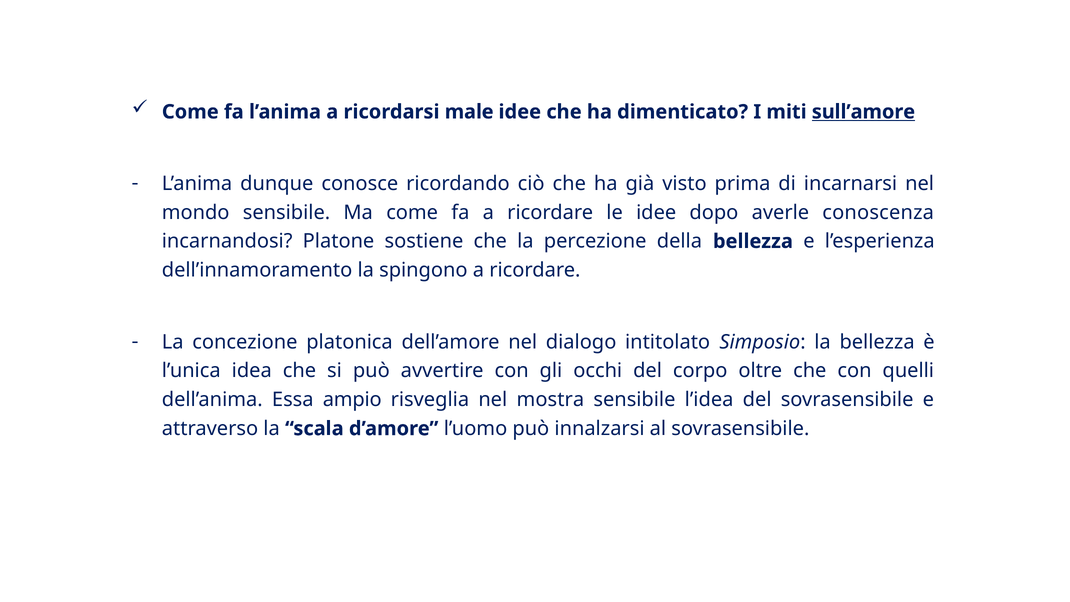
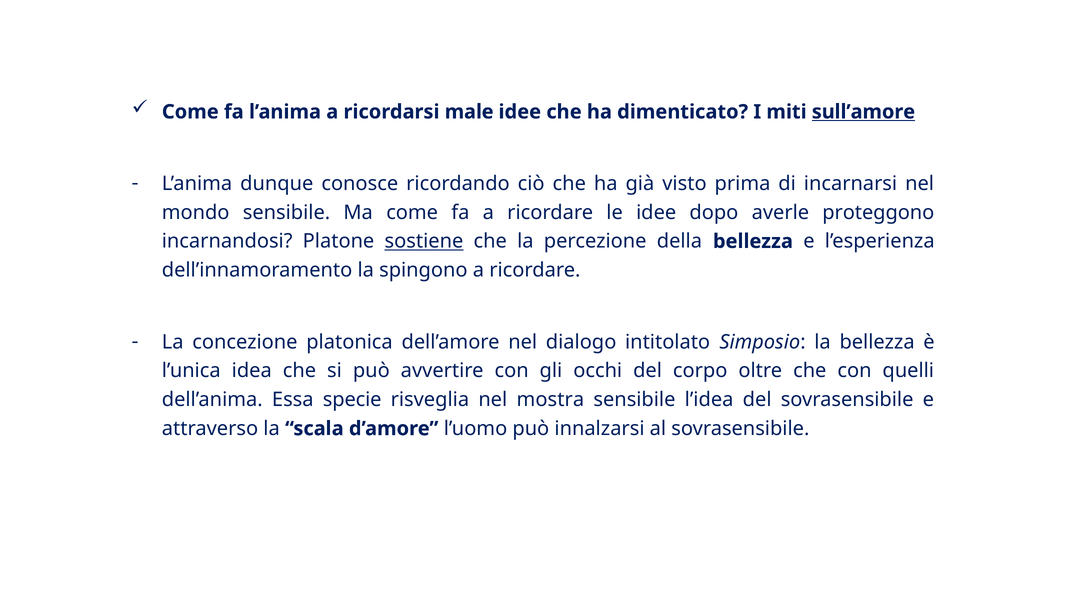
conoscenza: conoscenza -> proteggono (878, 212)
sostiene underline: none -> present (424, 241)
ampio: ampio -> specie (352, 400)
